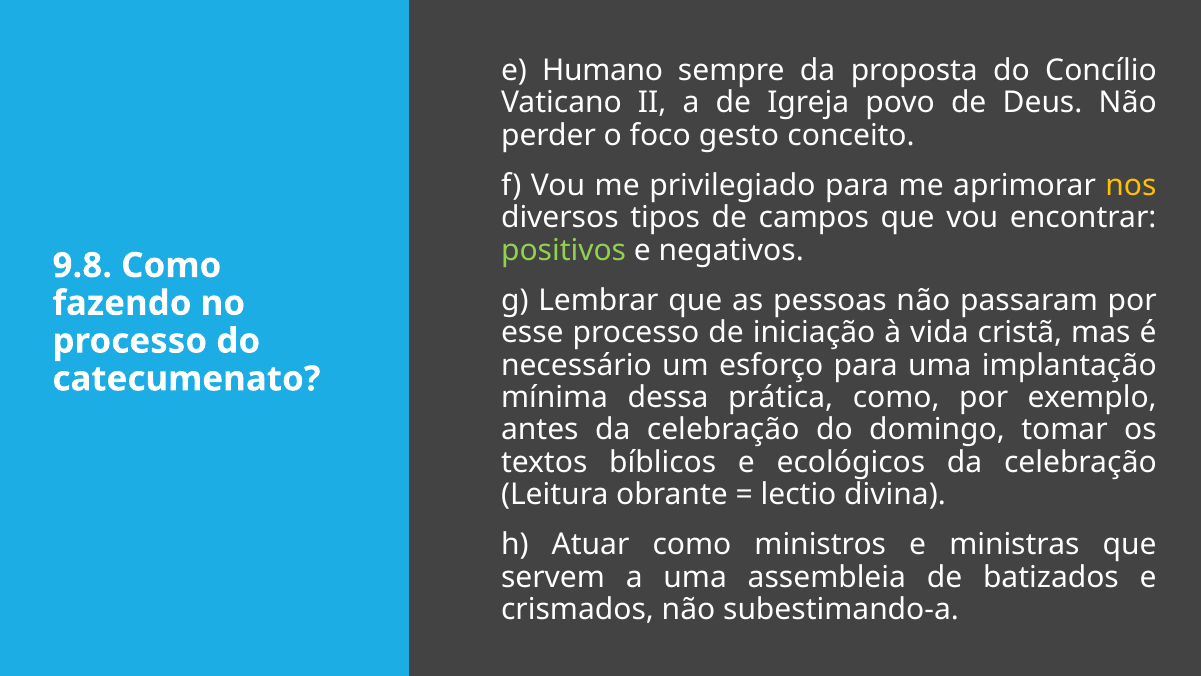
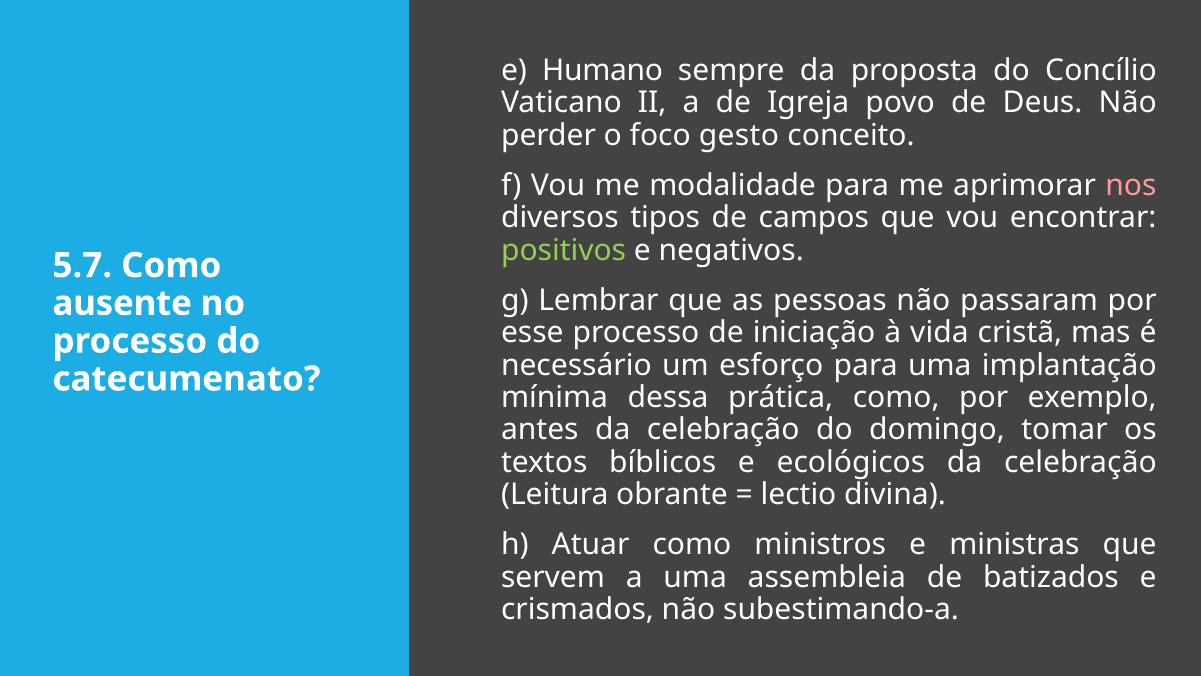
privilegiado: privilegiado -> modalidade (733, 185)
nos colour: yellow -> pink (1131, 185)
9.8: 9.8 -> 5.7 (82, 265)
fazendo: fazendo -> ausente (122, 303)
